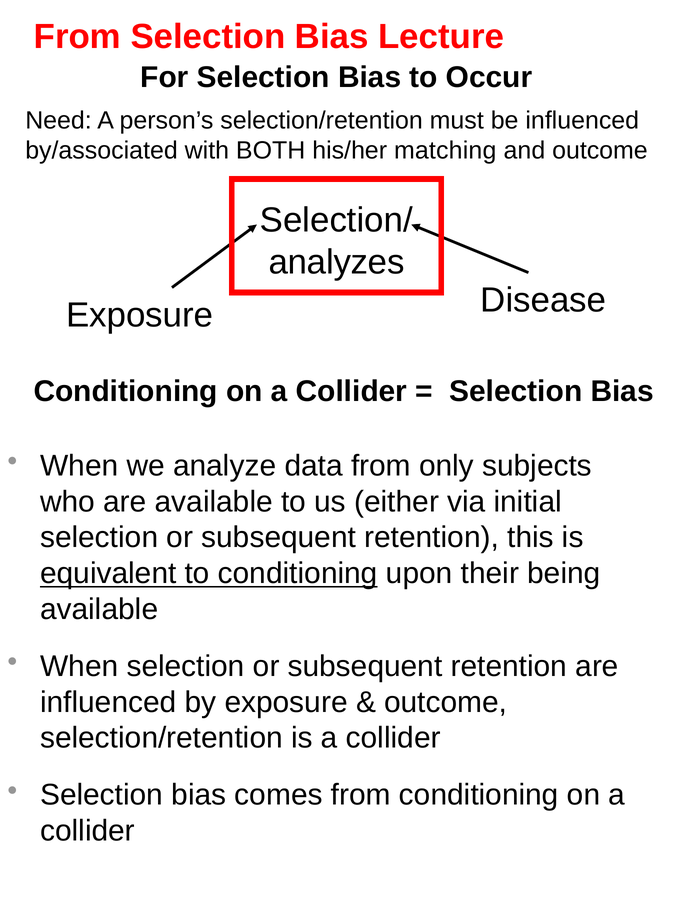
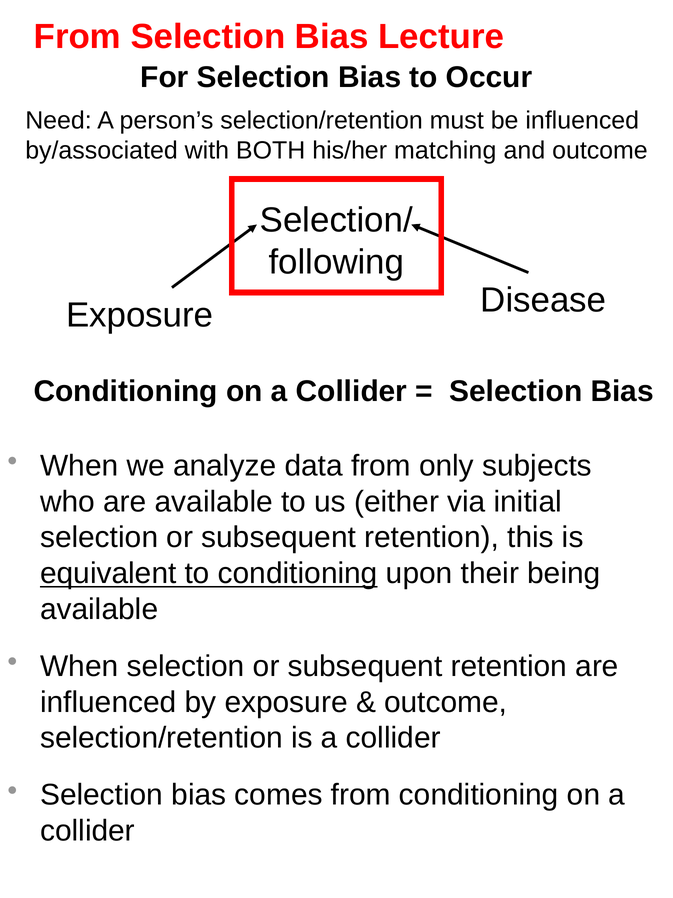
analyzes: analyzes -> following (336, 262)
